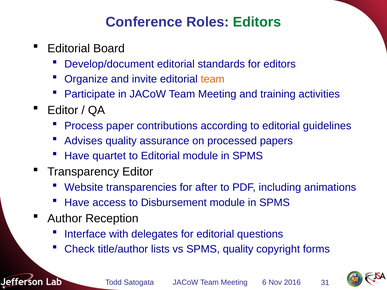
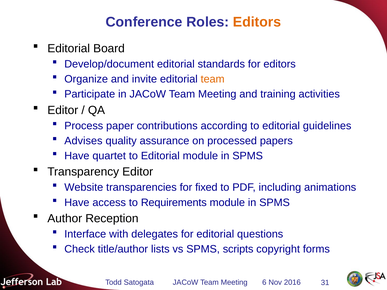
Editors colour: green -> orange (257, 22)
after: after -> fixed (206, 188)
Disbursement: Disbursement -> Requirements (174, 203)
SPMS quality: quality -> scripts (238, 249)
